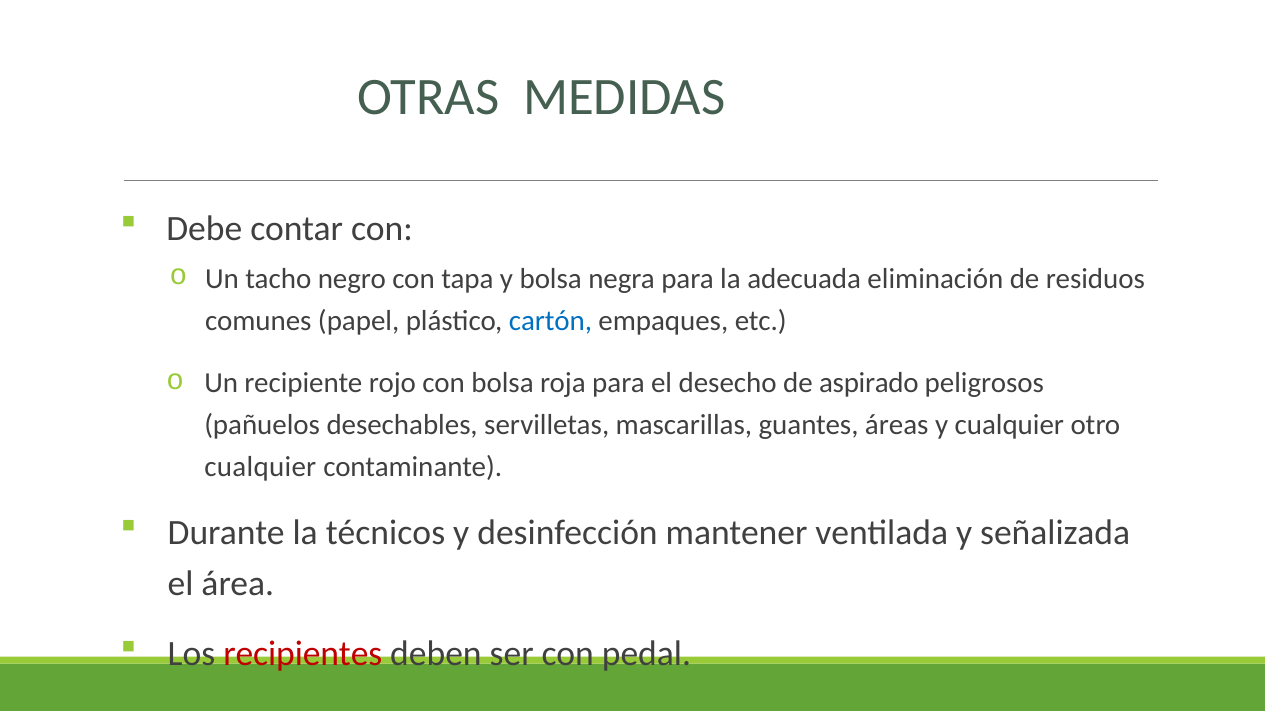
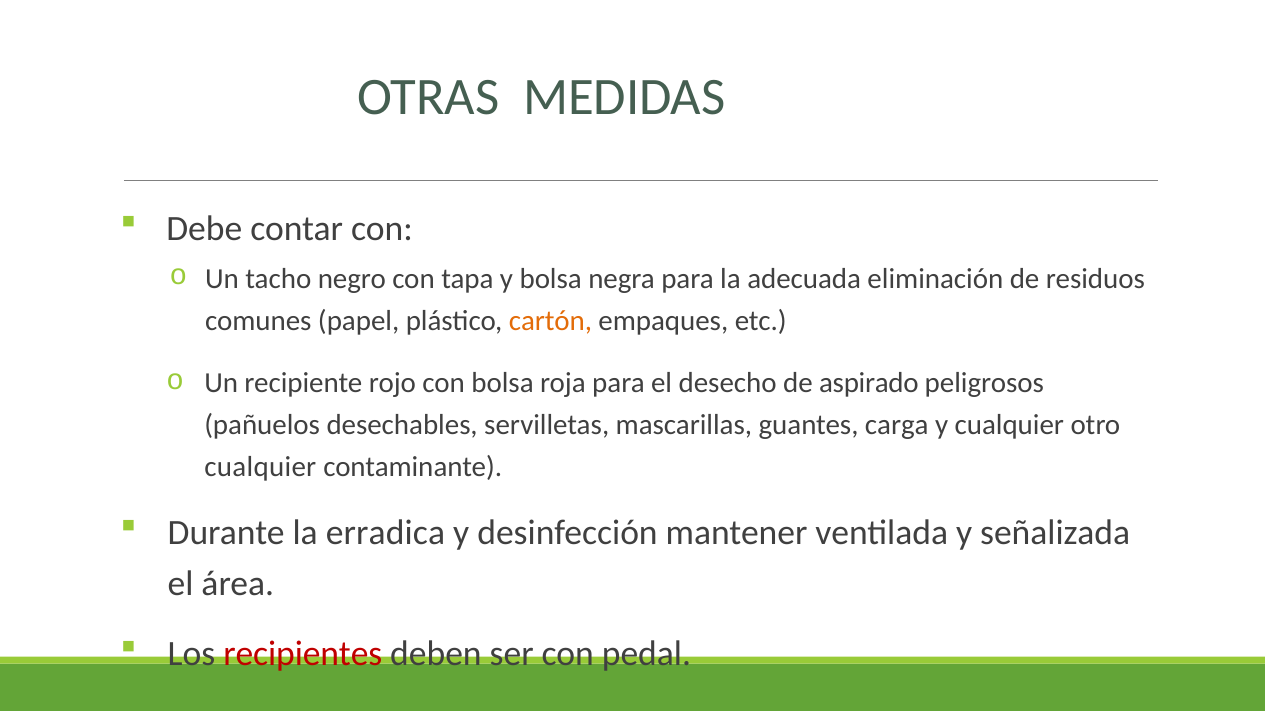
cartón colour: blue -> orange (550, 321)
áreas: áreas -> carga (897, 425)
técnicos: técnicos -> erradica (385, 533)
